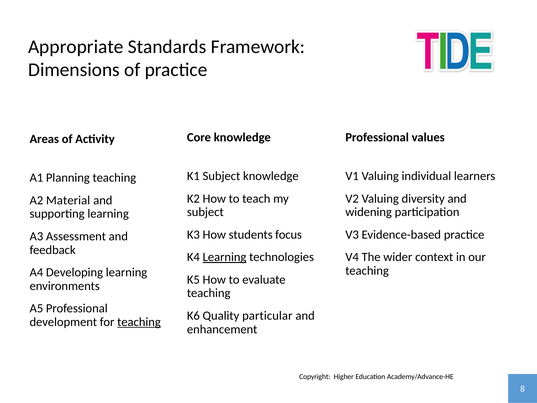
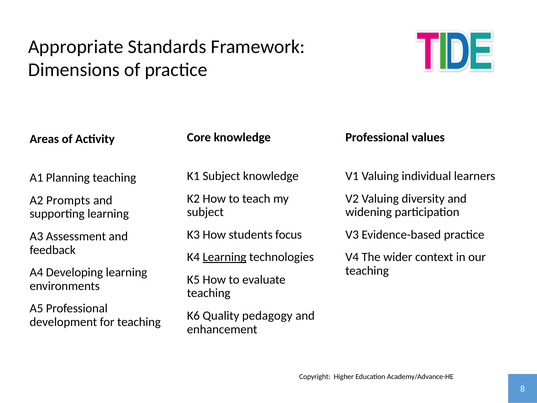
Material: Material -> Prompts (68, 200)
particular: particular -> pedagogy (267, 316)
teaching underline: present -> none (139, 322)
